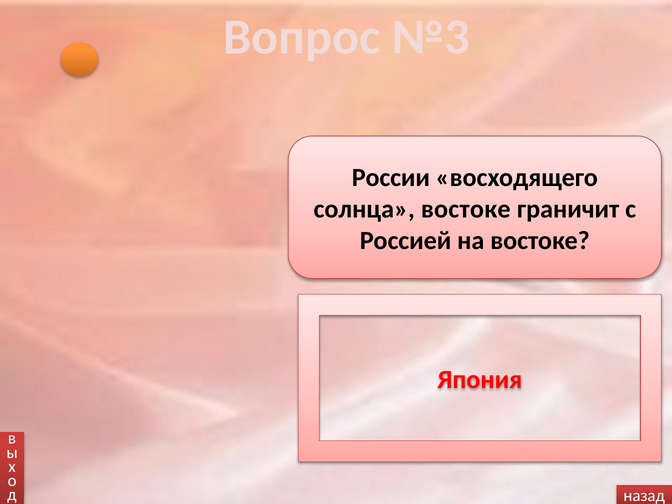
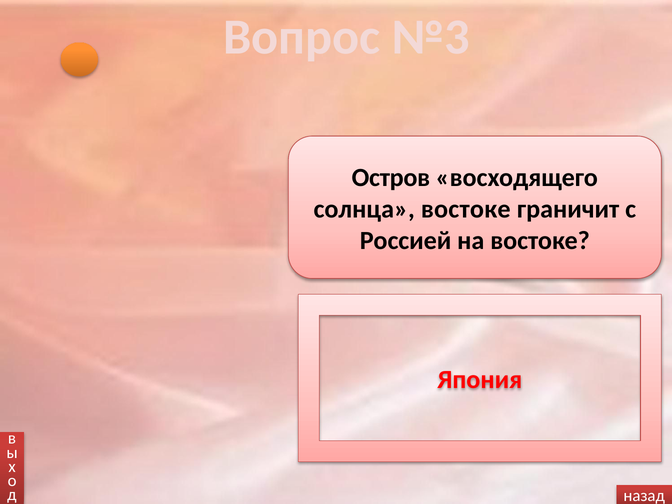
России: России -> Остров (391, 178)
